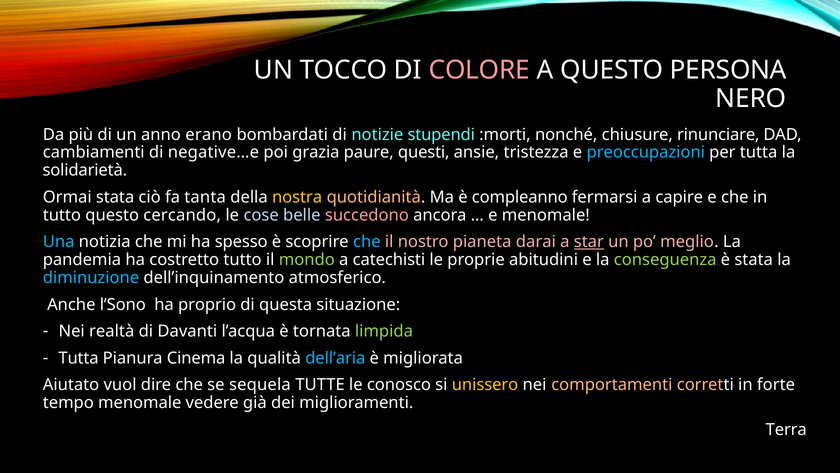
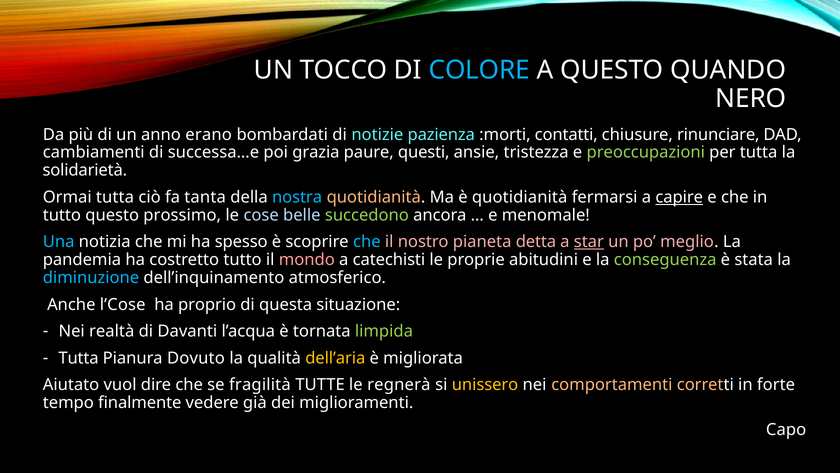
COLORE colour: pink -> light blue (479, 70)
PERSONA: PERSONA -> QUANDO (728, 70)
stupendi: stupendi -> pazienza (441, 134)
nonché: nonché -> contatti (566, 134)
negative…e: negative…e -> successa…e (213, 152)
preoccupazioni colour: light blue -> light green (646, 152)
Ormai stata: stata -> tutta (115, 197)
nostra colour: yellow -> light blue (297, 197)
è compleanno: compleanno -> quotidianità (520, 197)
capire underline: none -> present (679, 197)
cercando: cercando -> prossimo (182, 215)
succedono colour: pink -> light green (367, 215)
darai: darai -> detta (536, 242)
mondo colour: light green -> pink (307, 260)
l’Sono: l’Sono -> l’Cose (123, 304)
Cinema: Cinema -> Dovuto (196, 358)
dell’aria colour: light blue -> yellow (335, 358)
sequela: sequela -> fragilità (260, 384)
conosco: conosco -> regnerà (399, 384)
tempo menomale: menomale -> finalmente (140, 402)
Terra: Terra -> Capo (786, 429)
